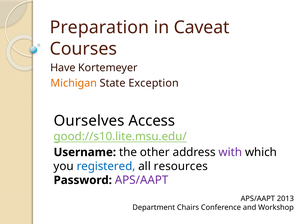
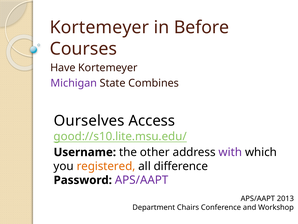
Preparation: Preparation -> Kortemeyer (99, 27)
Caveat: Caveat -> Before (202, 27)
Michigan colour: orange -> purple (74, 83)
Exception: Exception -> Combines (154, 83)
registered colour: blue -> orange (106, 166)
resources: resources -> difference (181, 166)
